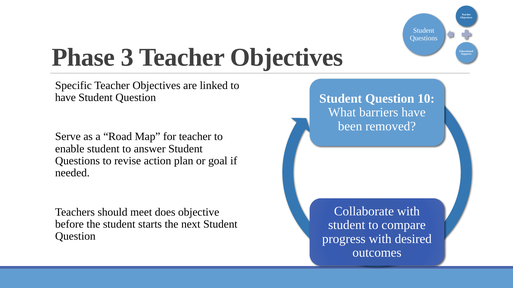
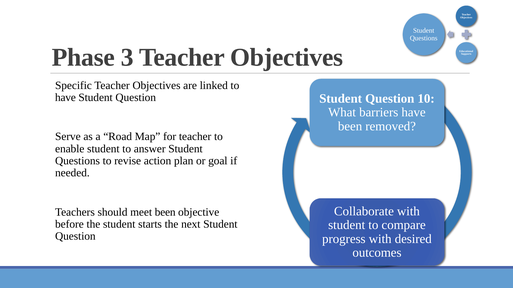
meet does: does -> been (165, 212)
